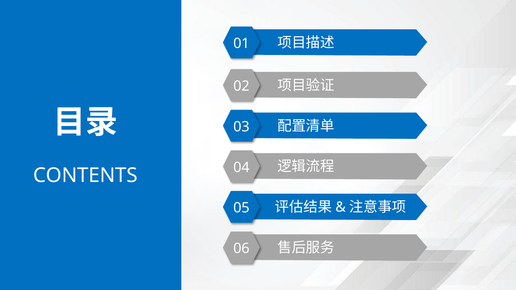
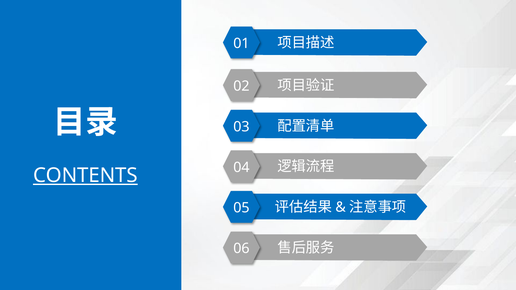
CONTENTS underline: none -> present (85, 176)
